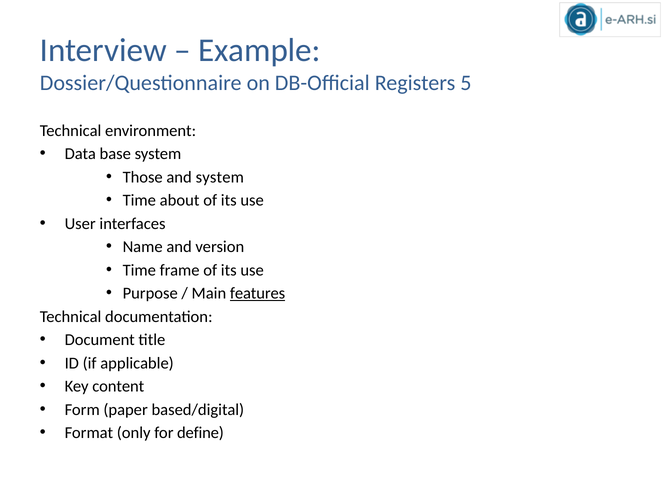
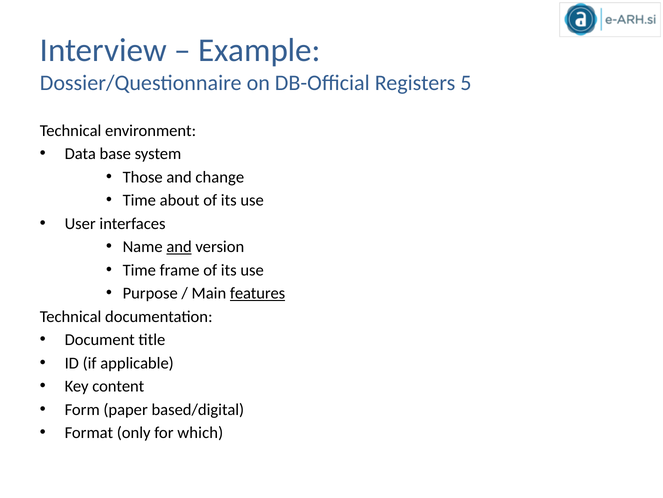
and system: system -> change (220, 177)
and underline: none -> present (179, 246)
define: define -> which (200, 432)
